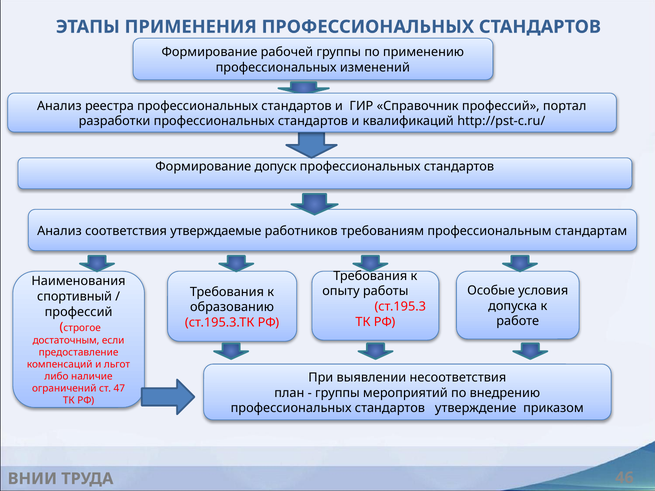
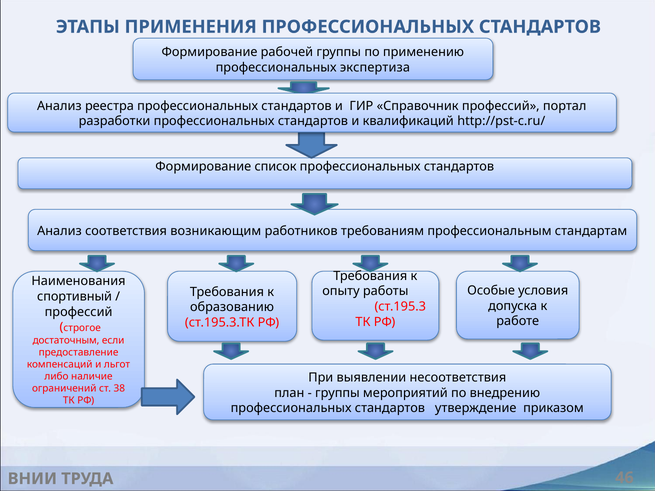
изменений: изменений -> экспертиза (375, 68)
допуск: допуск -> список (276, 167)
утверждаемые: утверждаемые -> возникающим (216, 231)
47: 47 -> 38 (119, 389)
